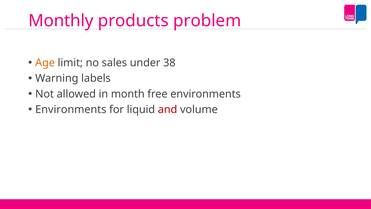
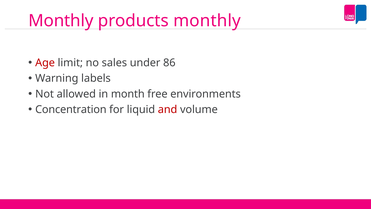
products problem: problem -> monthly (207, 21)
Age colour: orange -> red (45, 63)
38: 38 -> 86 (169, 63)
Environments: Environments -> Concentration (71, 109)
